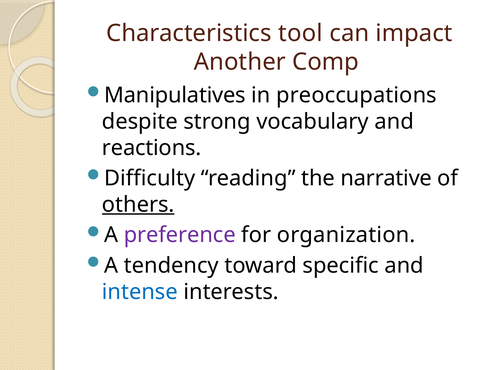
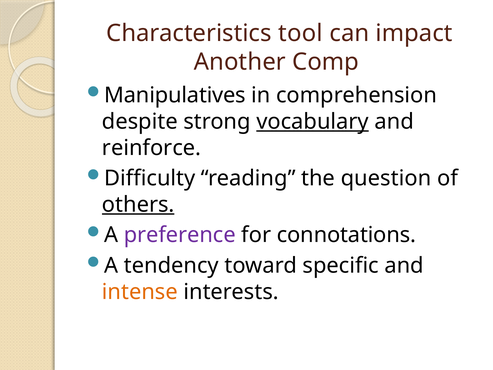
preoccupations: preoccupations -> comprehension (357, 95)
vocabulary underline: none -> present (313, 121)
reactions: reactions -> reinforce (152, 148)
narrative: narrative -> question (386, 178)
organization: organization -> connotations (346, 235)
intense colour: blue -> orange (140, 292)
